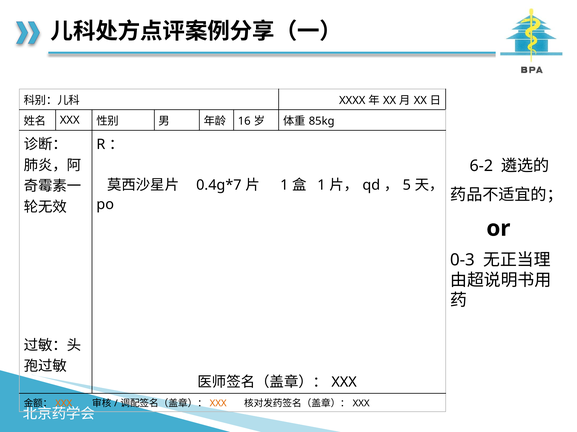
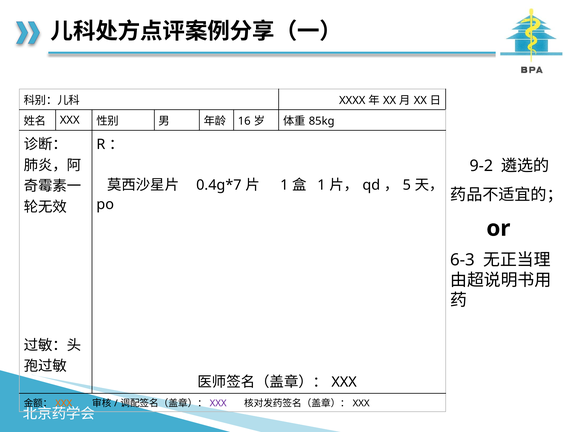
6-2: 6-2 -> 9-2 (481, 166)
0-3: 0-3 -> 6-3 (463, 260)
XXX colour: orange -> purple (218, 404)
